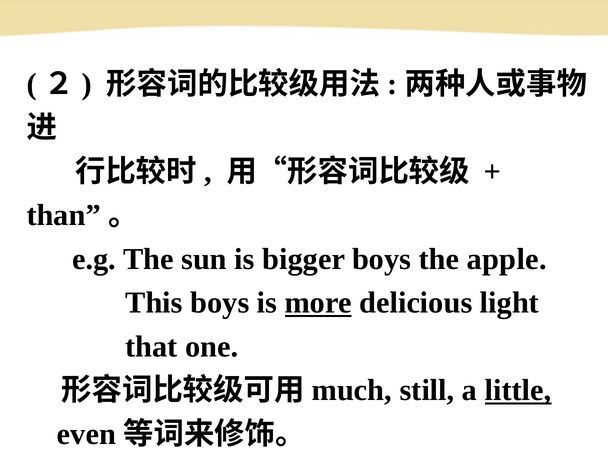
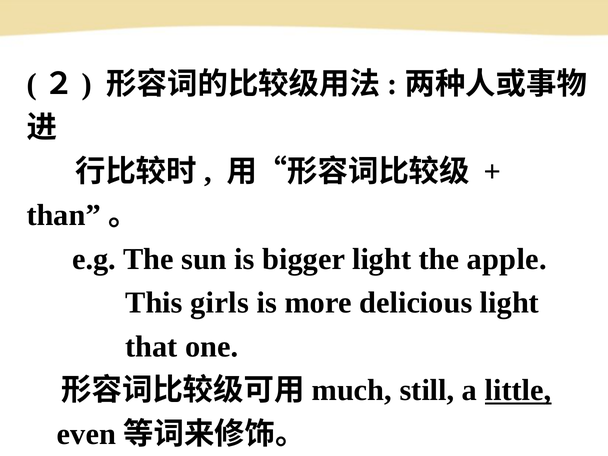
bigger boys: boys -> light (382, 259)
This boys: boys -> girls (220, 303)
more underline: present -> none (318, 303)
